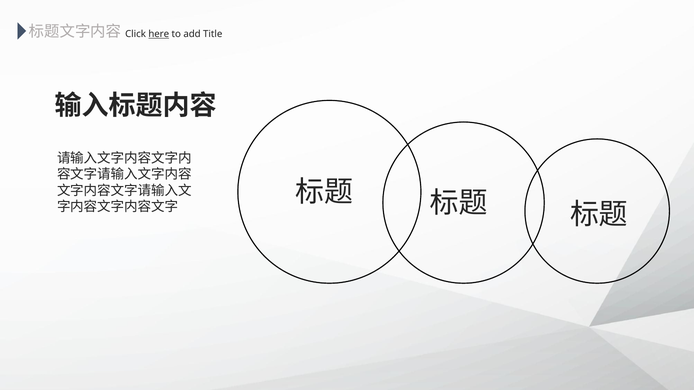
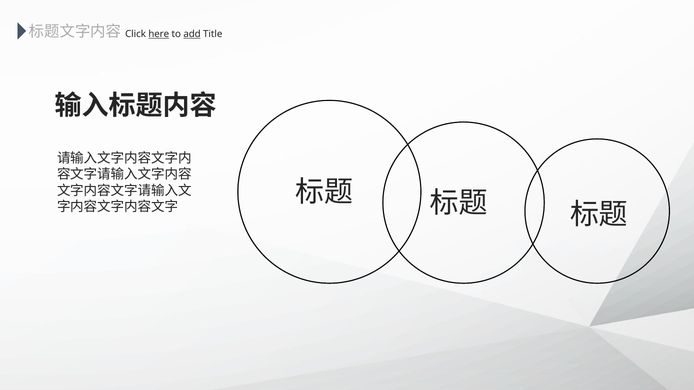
add underline: none -> present (192, 34)
